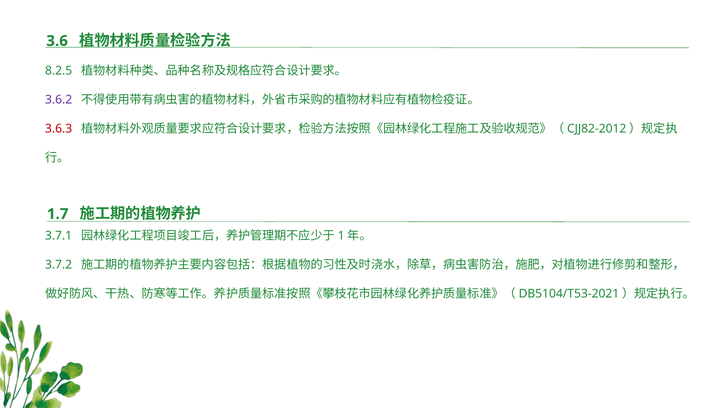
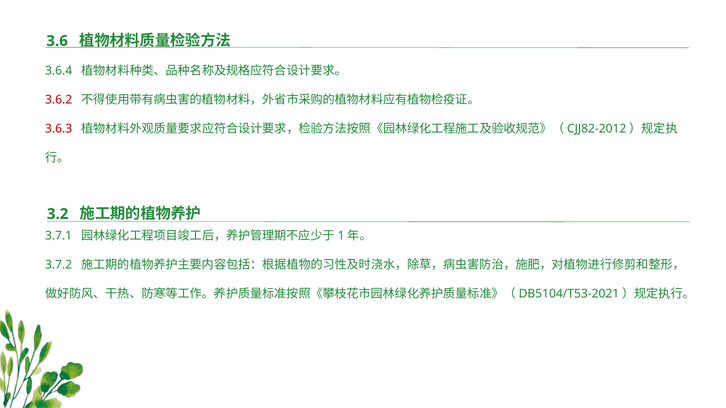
8.2.5: 8.2.5 -> 3.6.4 (59, 71)
3.6.2 colour: purple -> red (59, 100)
1.7: 1.7 -> 3.2 (58, 214)
